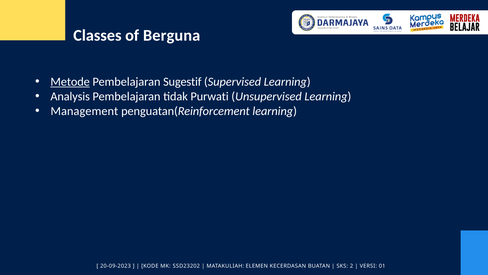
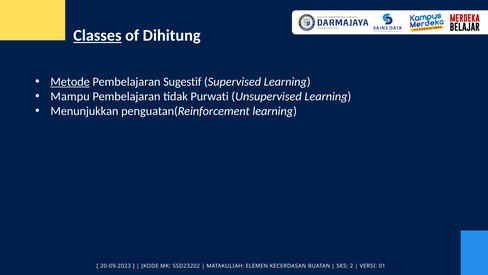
Classes underline: none -> present (97, 35)
Berguna: Berguna -> Dihitung (172, 35)
Analysis: Analysis -> Mampu (70, 96)
Management: Management -> Menunjukkan (84, 111)
